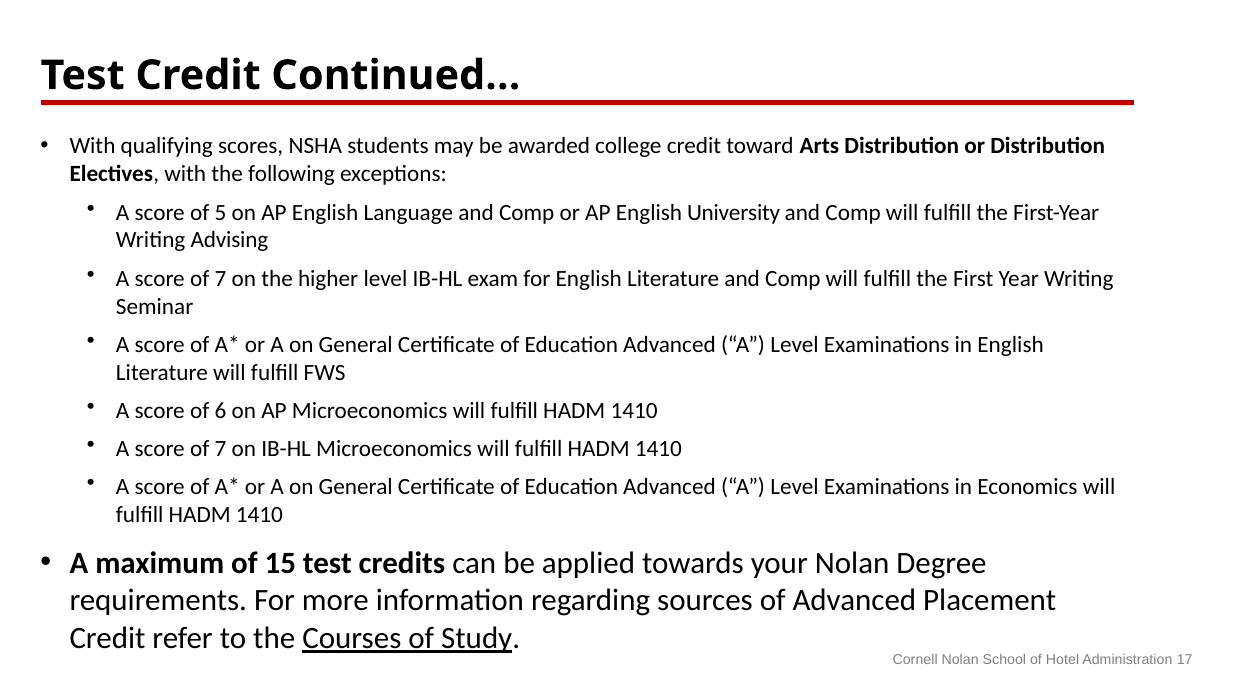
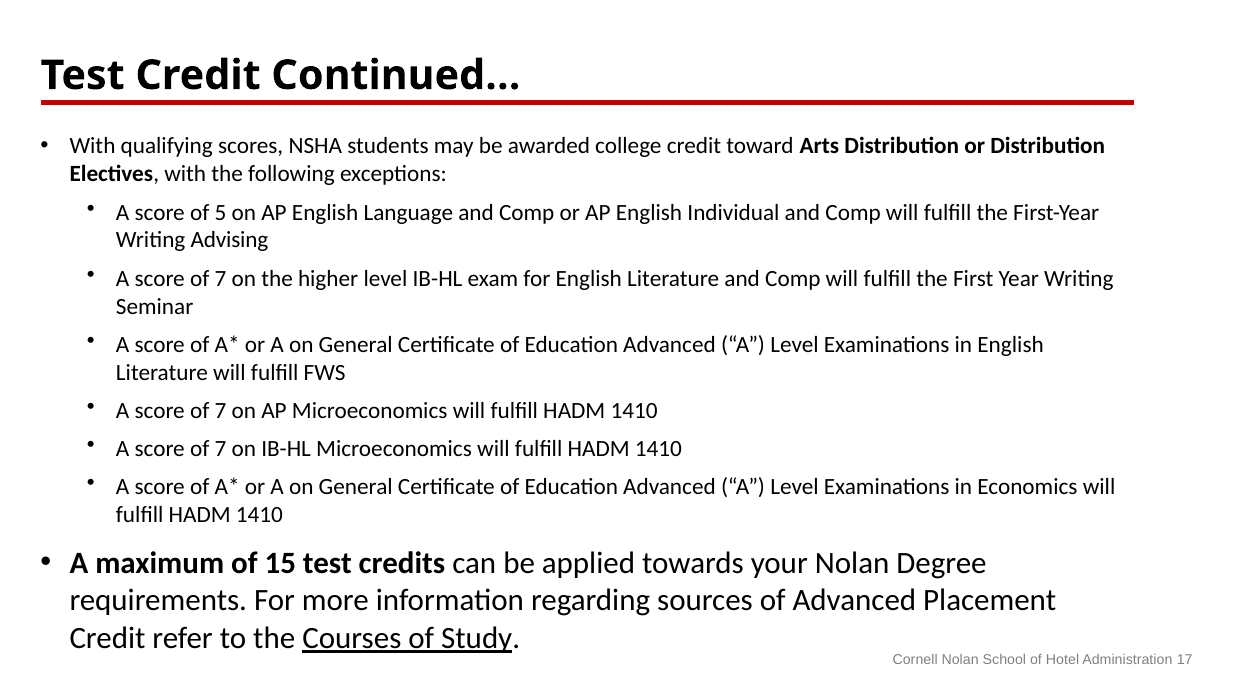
University: University -> Individual (733, 212)
6: 6 -> 7 (221, 411)
